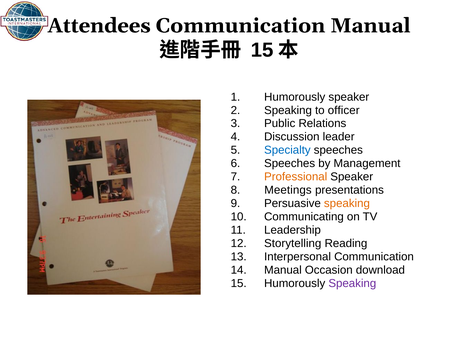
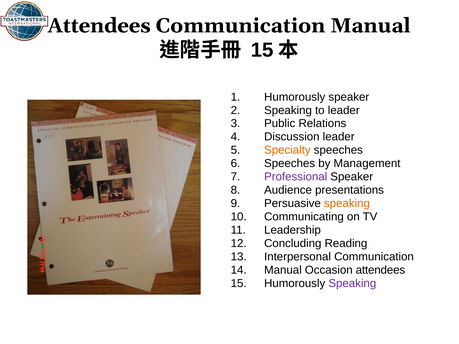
to officer: officer -> leader (344, 110)
Specialty colour: blue -> orange (287, 150)
Professional colour: orange -> purple (296, 177)
Meetings: Meetings -> Audience (288, 190)
Storytelling: Storytelling -> Concluding (293, 243)
Occasion download: download -> attendees (380, 270)
